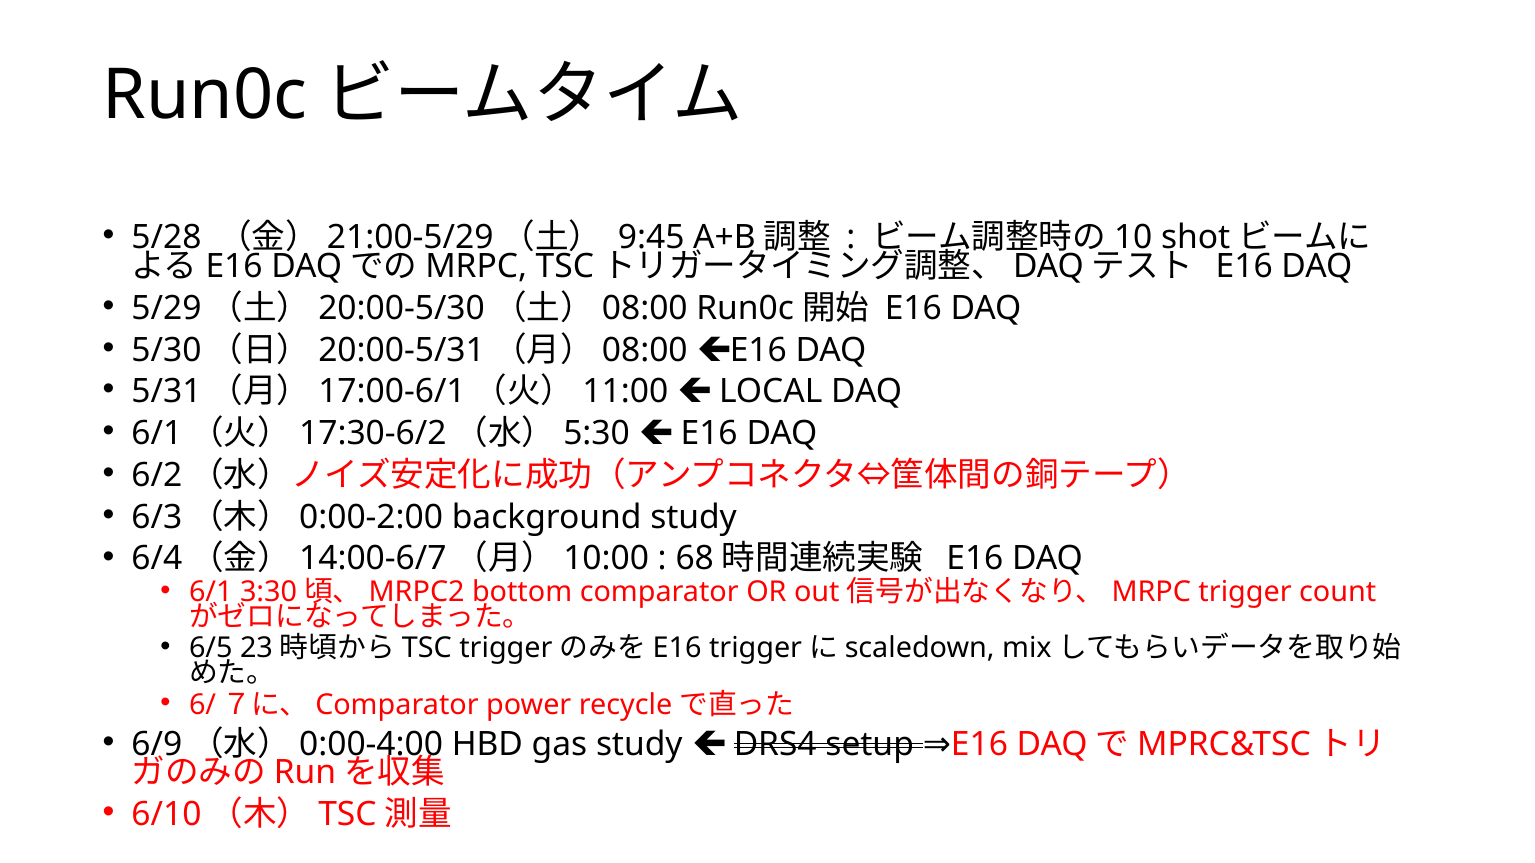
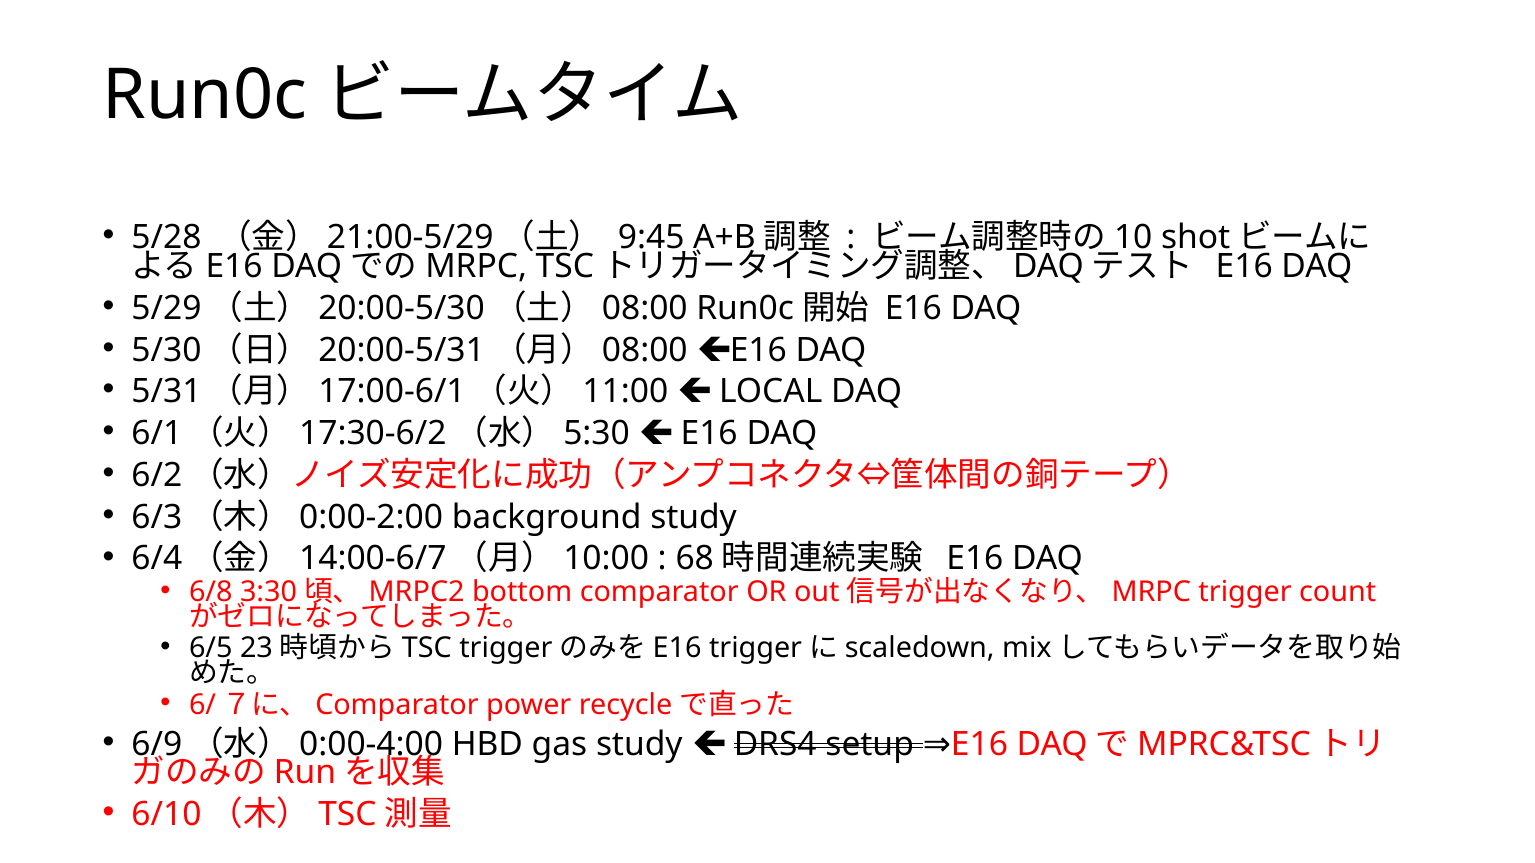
6/1: 6/1 -> 6/8 (211, 593)
